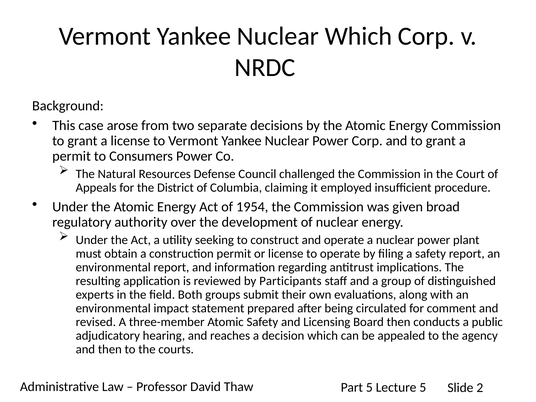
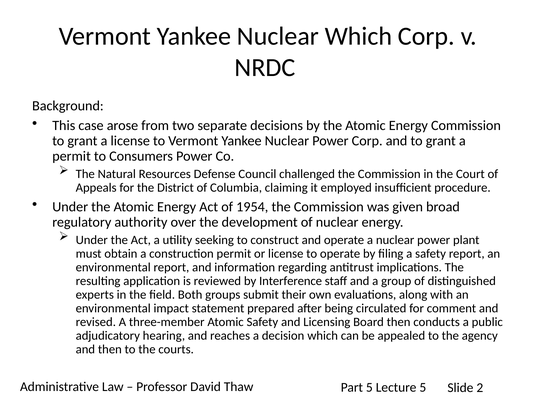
Participants: Participants -> Interference (291, 281)
